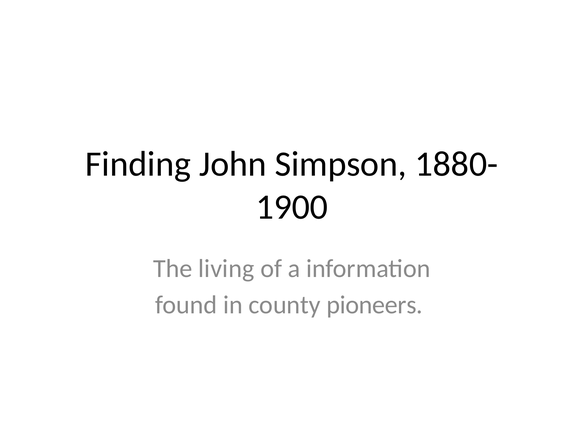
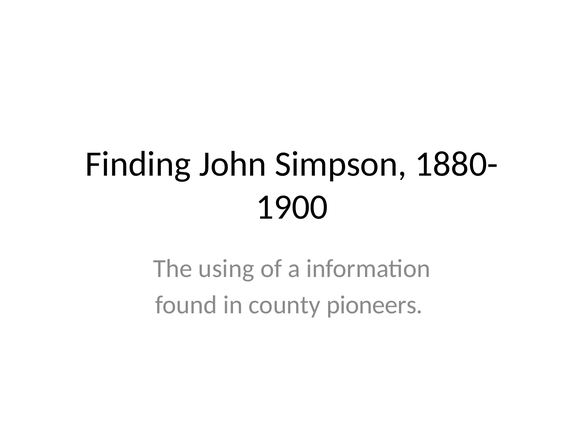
living: living -> using (226, 269)
